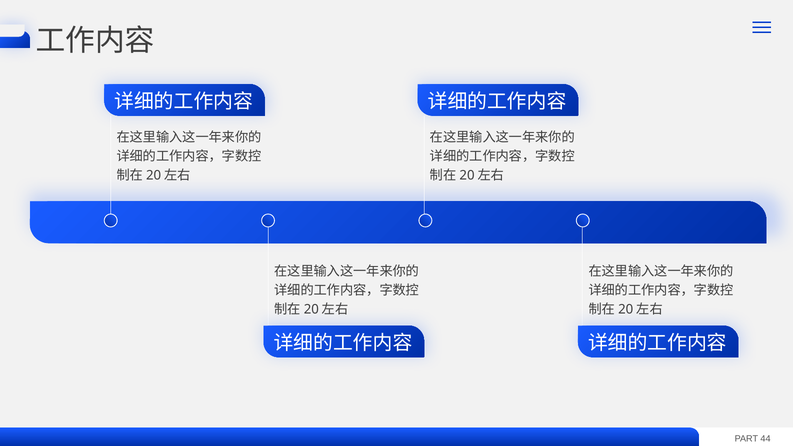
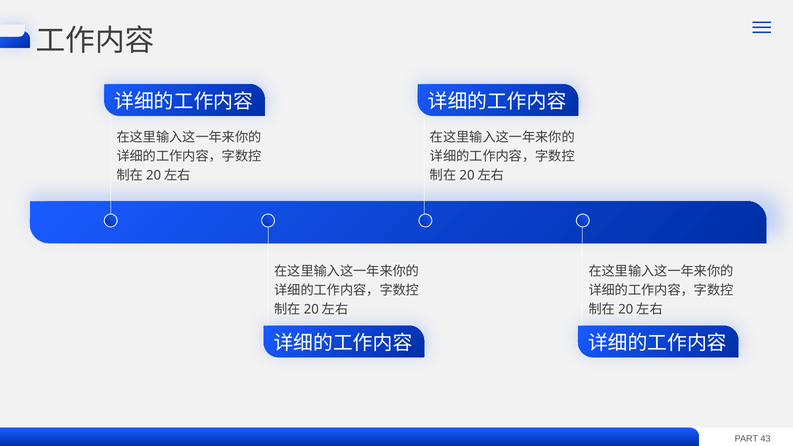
44: 44 -> 43 (766, 439)
